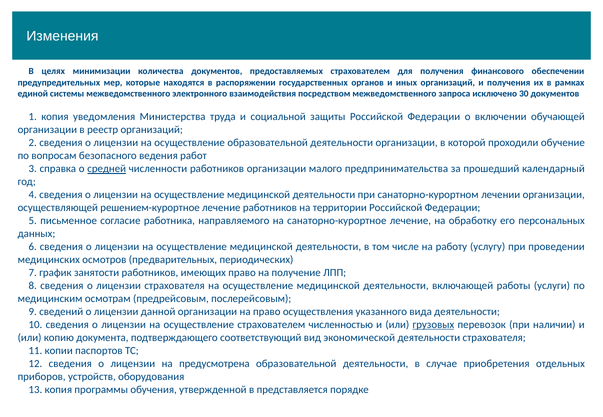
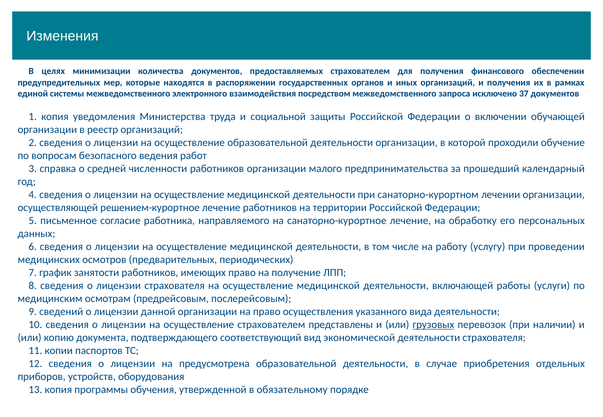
30: 30 -> 37 (524, 94)
средней underline: present -> none (107, 169)
численностью: численностью -> представлены (341, 325)
представляется: представляется -> обязательному (292, 390)
